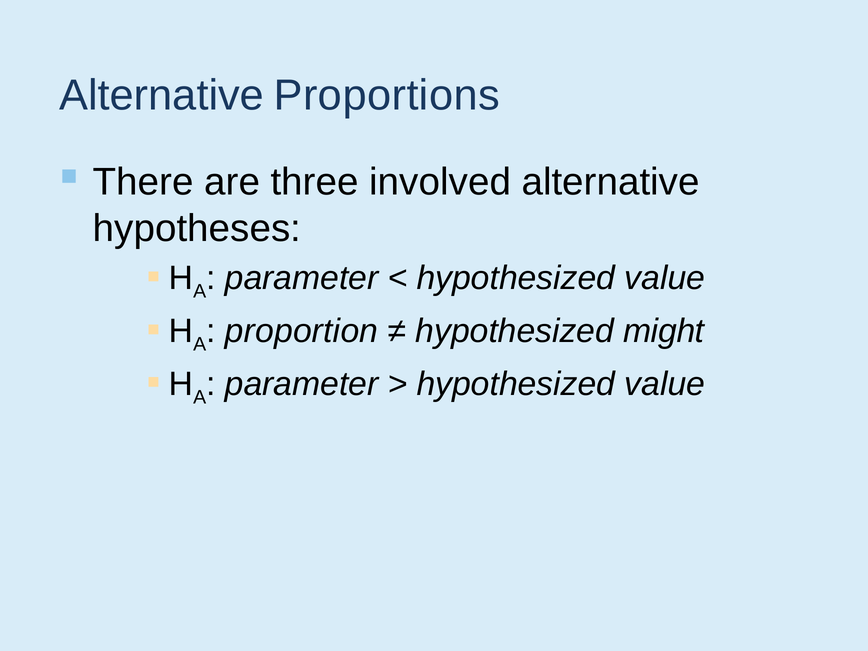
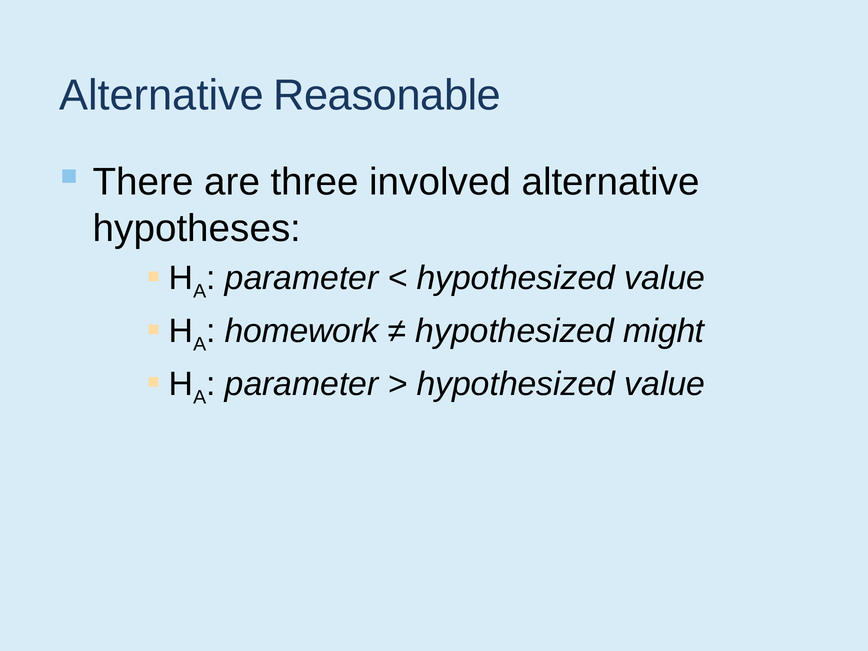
Proportions: Proportions -> Reasonable (387, 96)
proportion: proportion -> homework (302, 331)
